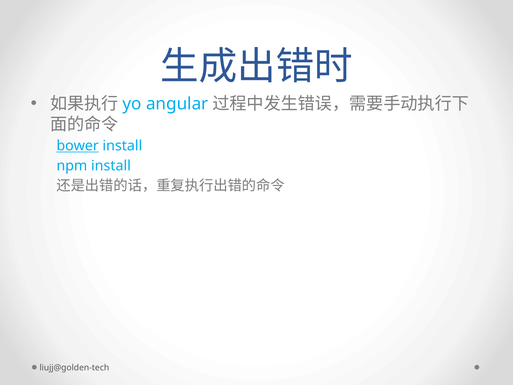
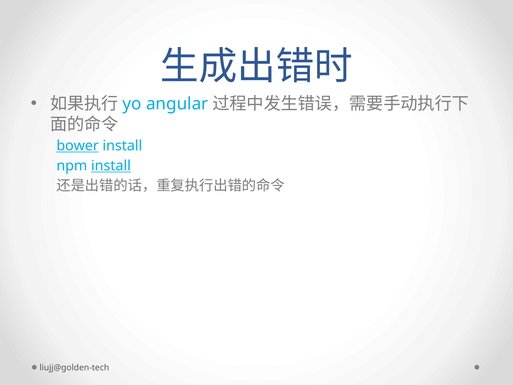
install underline: none -> present (111, 166)
